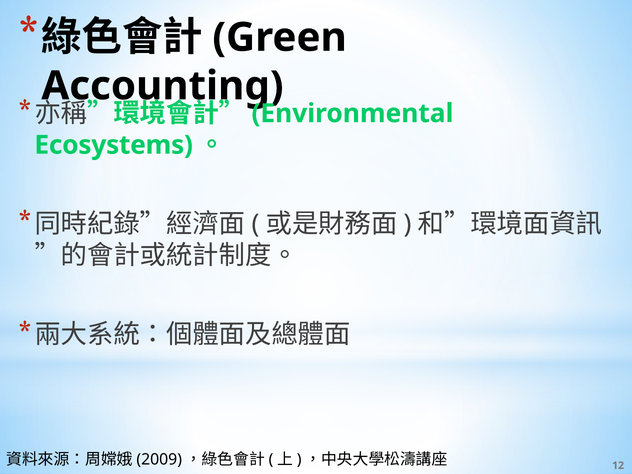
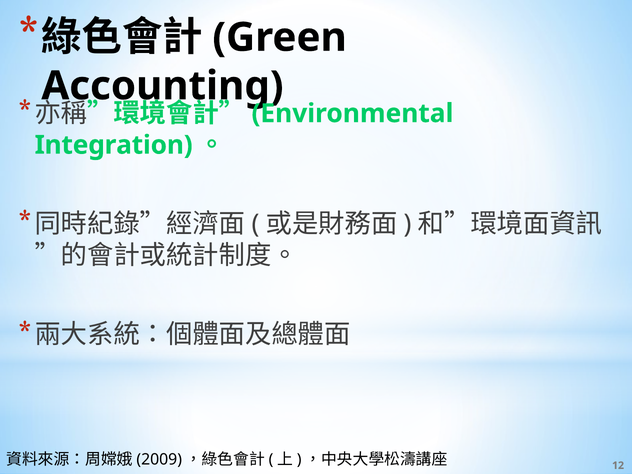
Ecosystems: Ecosystems -> Integration (114, 145)
